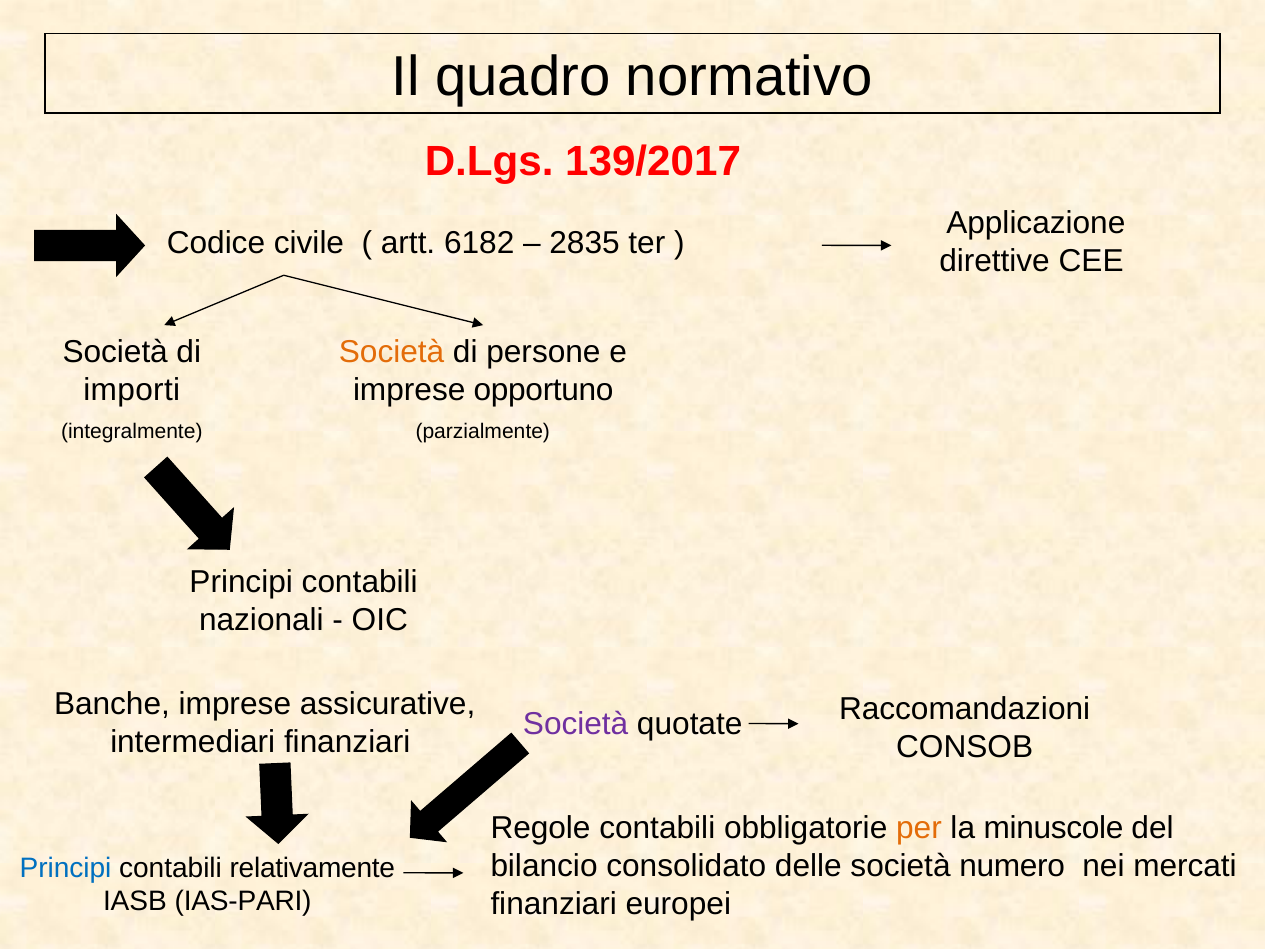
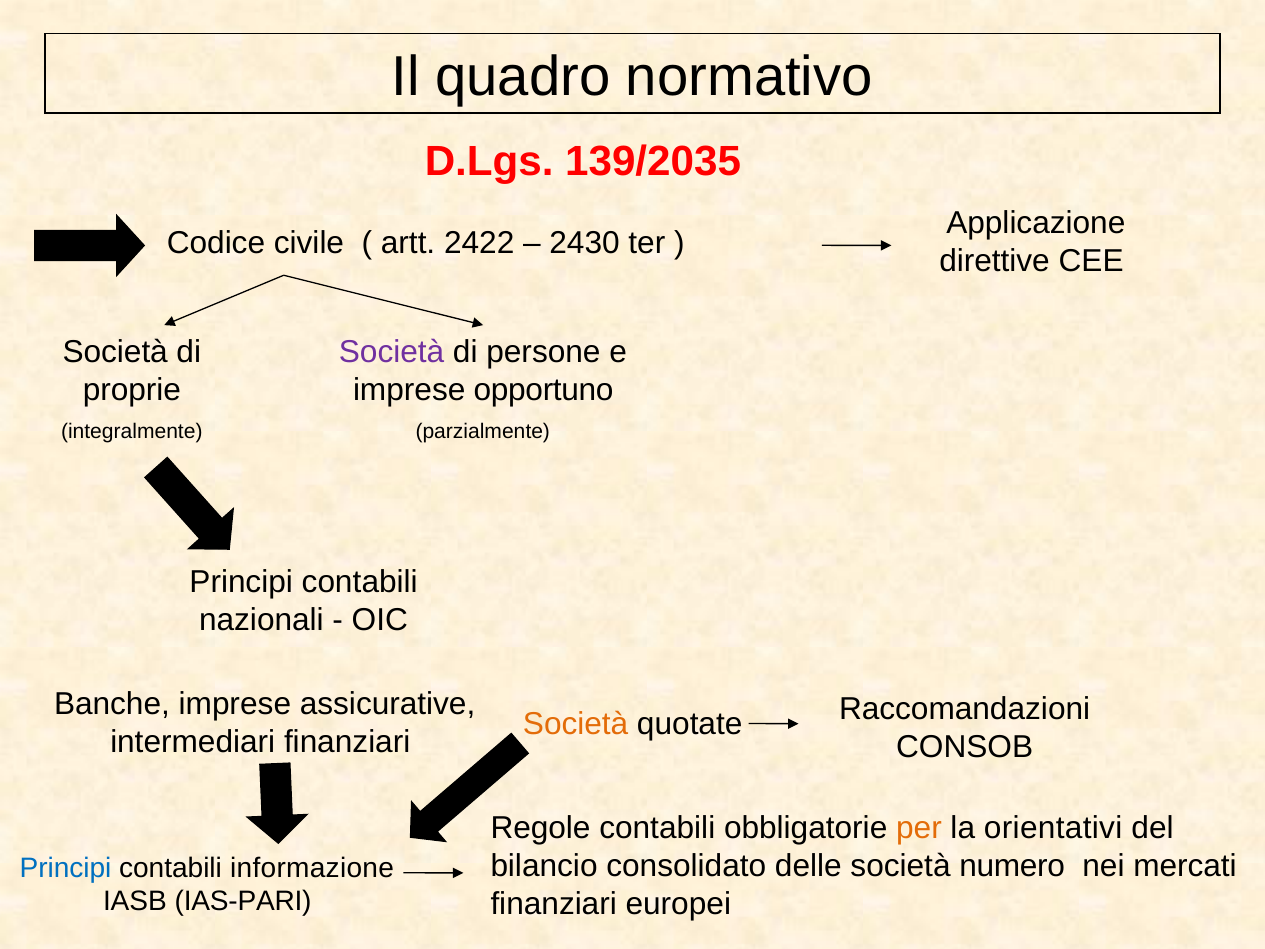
139/2017: 139/2017 -> 139/2035 (653, 161)
6182: 6182 -> 2422 (479, 243)
2835: 2835 -> 2430 (585, 243)
Società colour: orange -> purple (392, 352)
importi: importi -> proprie (132, 390)
Società colour: purple -> orange (576, 724)
minuscole: minuscole -> orientativi (1053, 828)
relativamente: relativamente -> informazione (312, 868)
